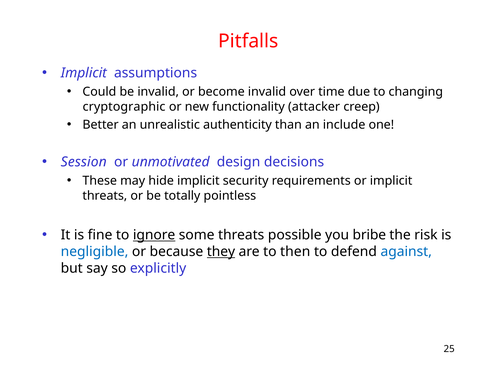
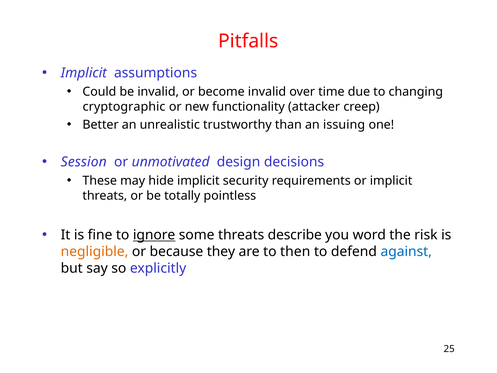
authenticity: authenticity -> trustworthy (237, 125)
include: include -> issuing (344, 125)
possible: possible -> describe (295, 235)
bribe: bribe -> word (369, 235)
negligible colour: blue -> orange (95, 251)
they underline: present -> none (221, 251)
